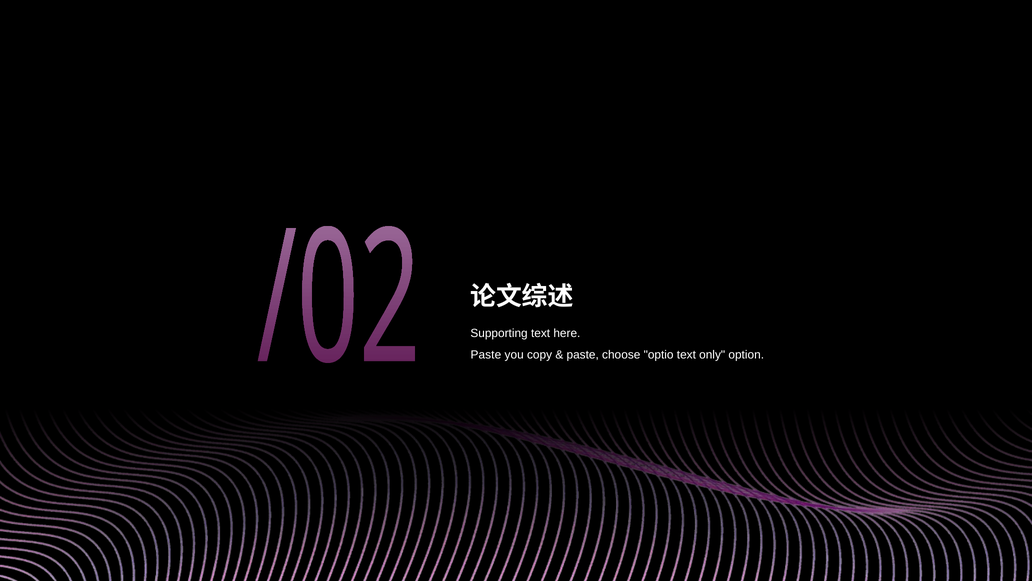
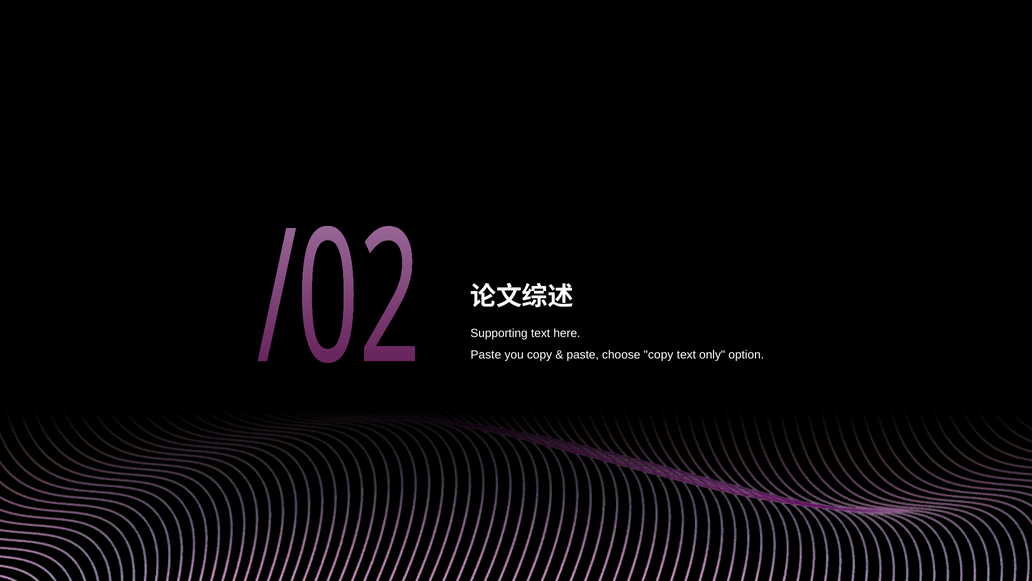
choose optio: optio -> copy (659, 354)
